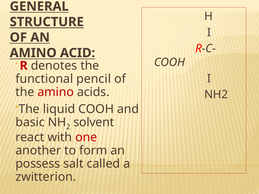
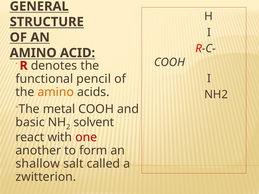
amino colour: red -> orange (56, 92)
liquid: liquid -> metal (59, 109)
possess: possess -> shallow (38, 164)
